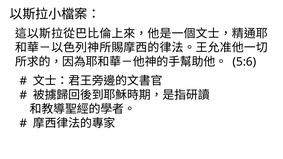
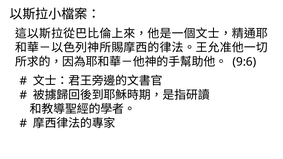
5:6: 5:6 -> 9:6 (244, 62)
